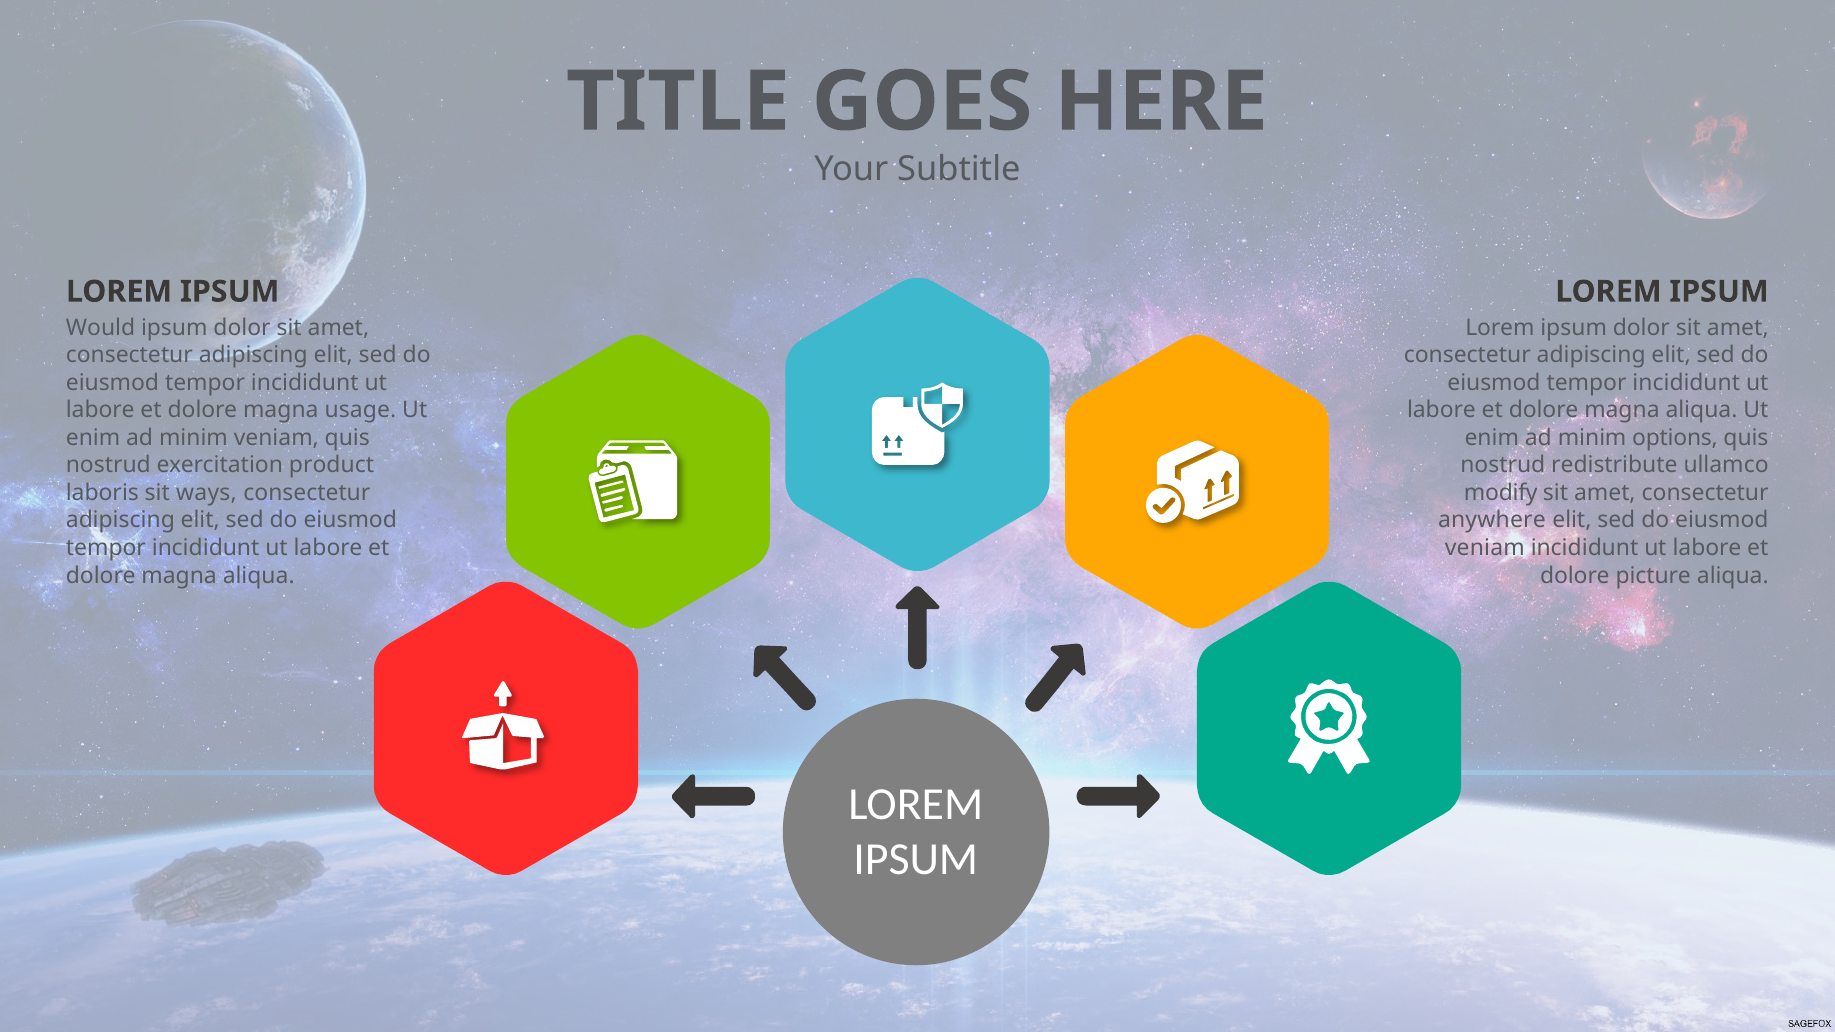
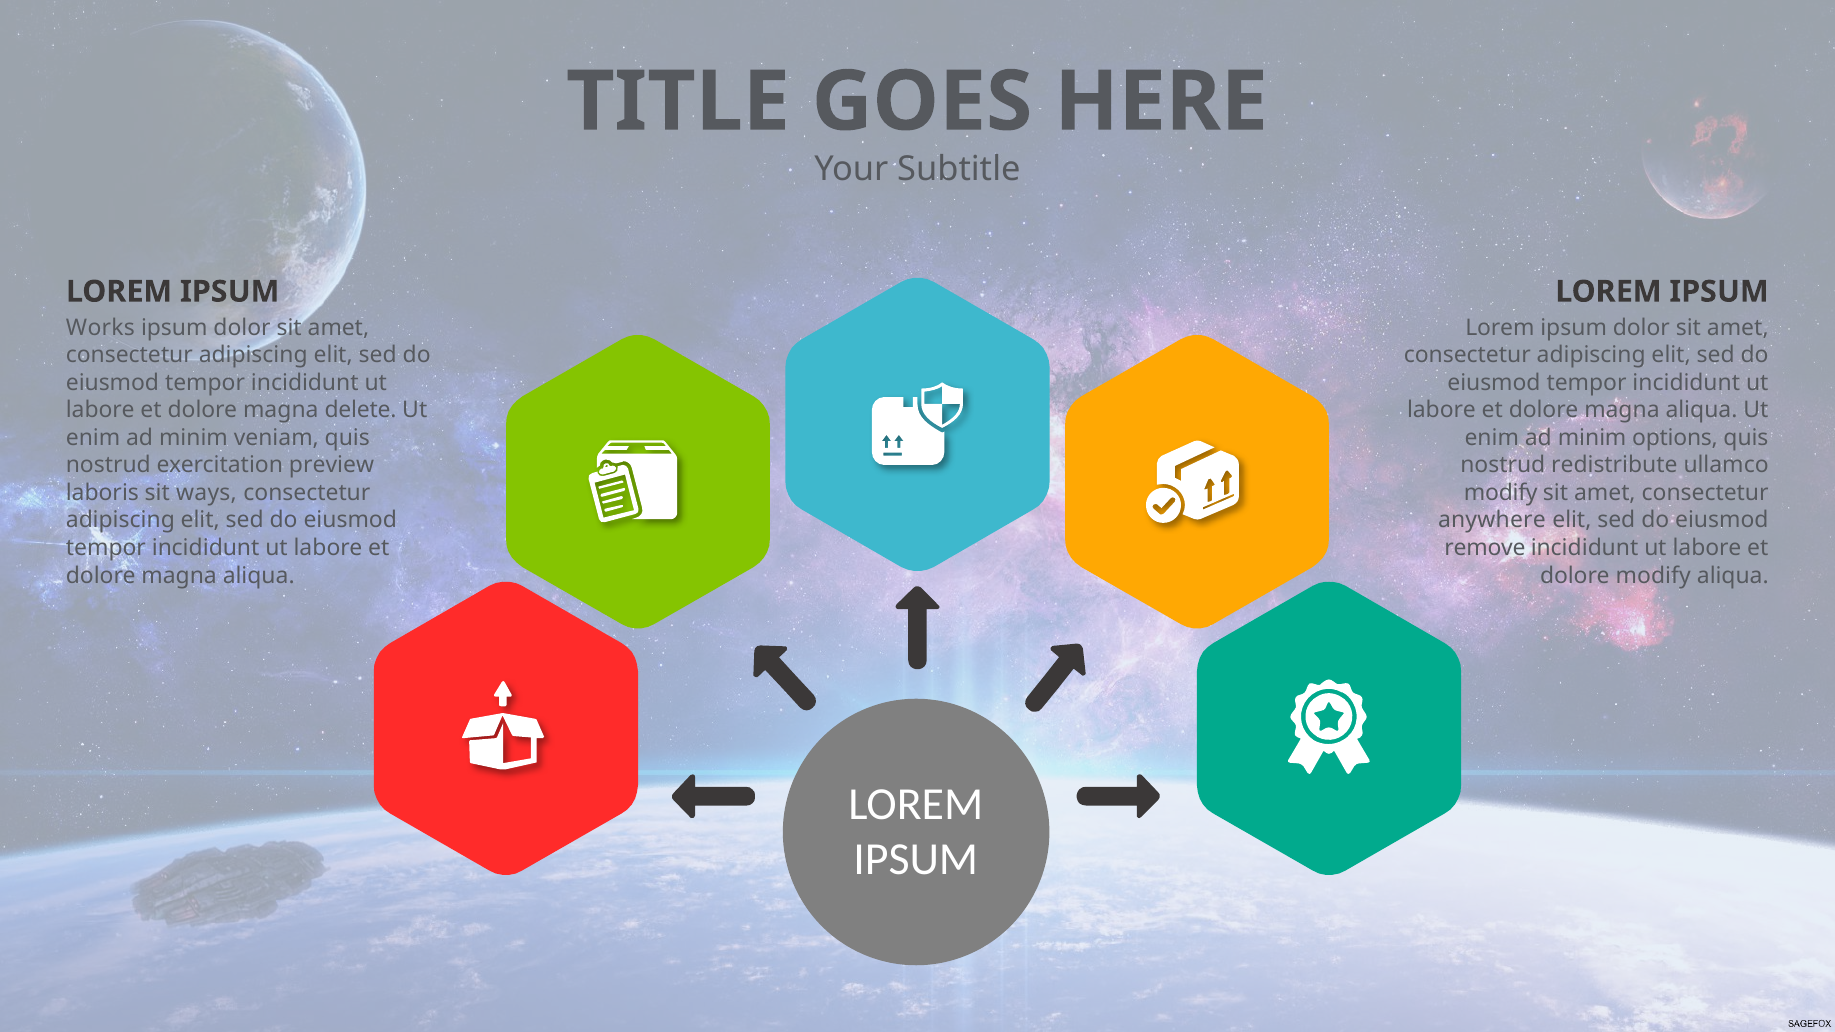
Would: Would -> Works (100, 328)
usage: usage -> delete (361, 410)
product: product -> preview (332, 465)
veniam: veniam -> remove (1485, 548)
dolore picture: picture -> modify (1653, 576)
